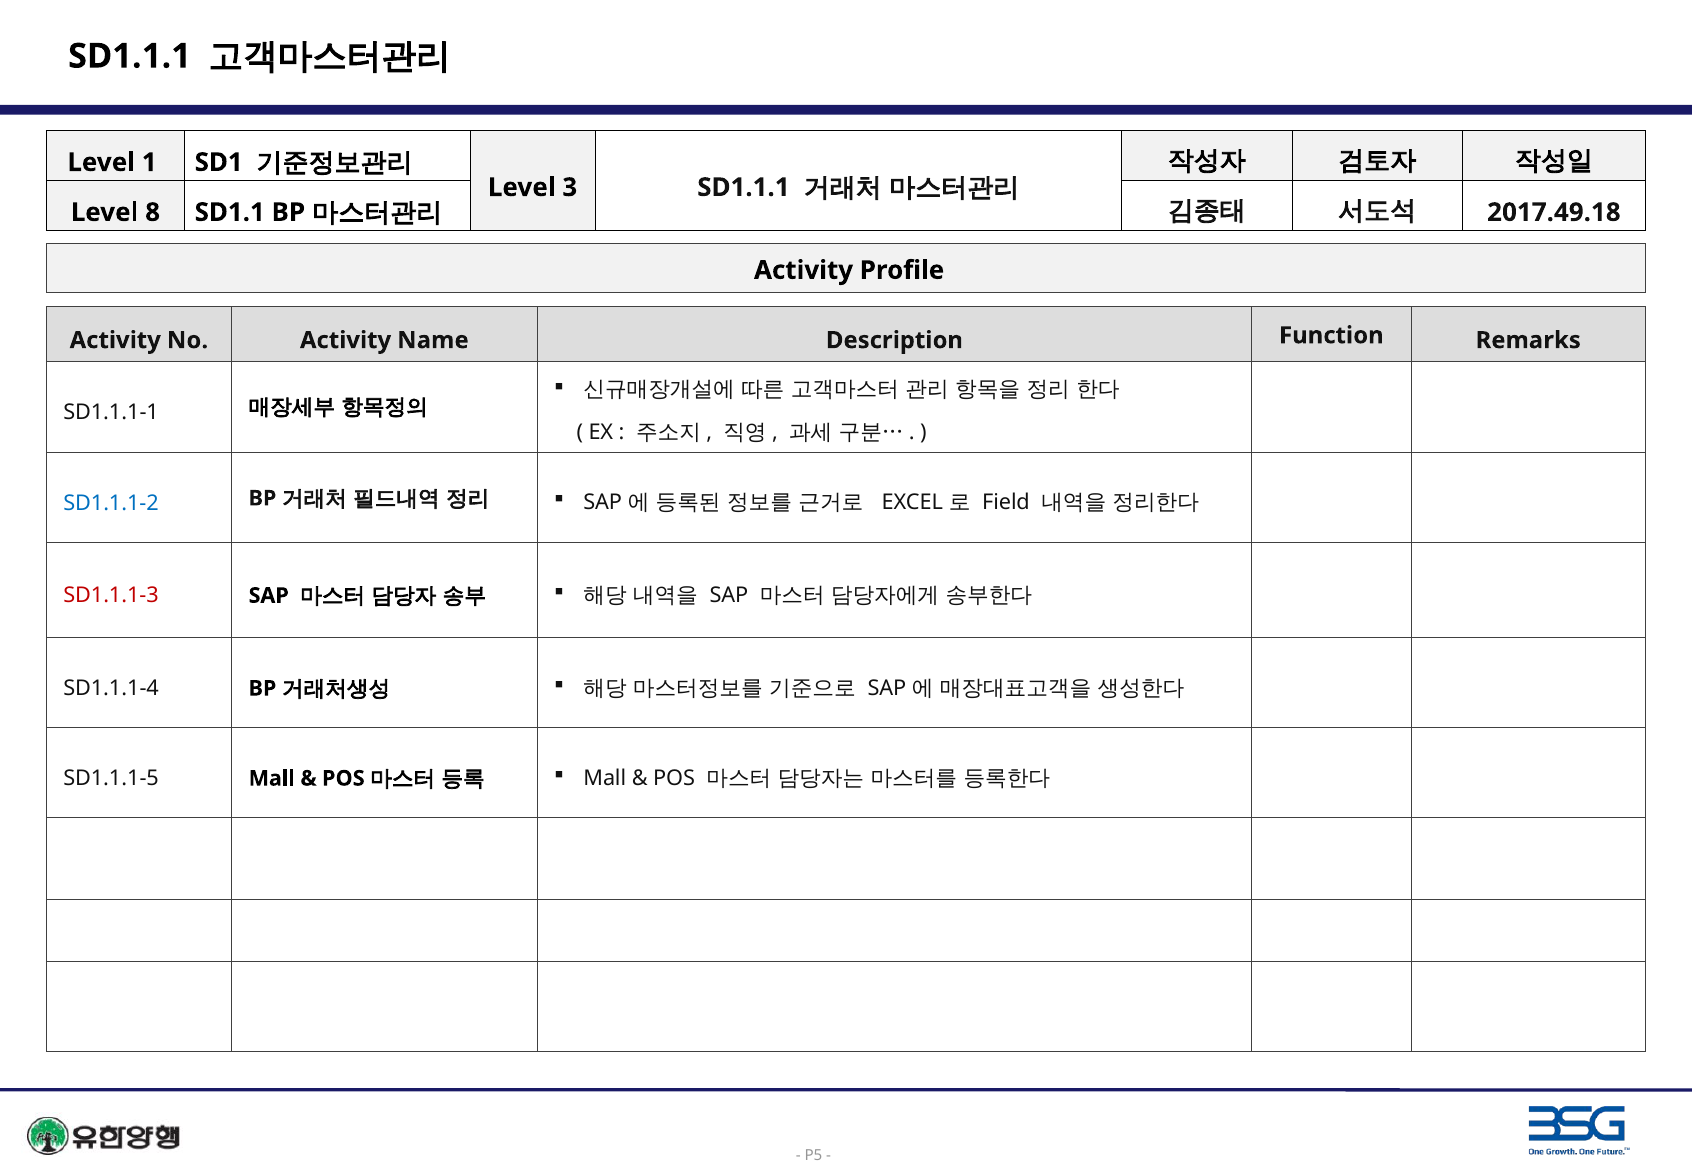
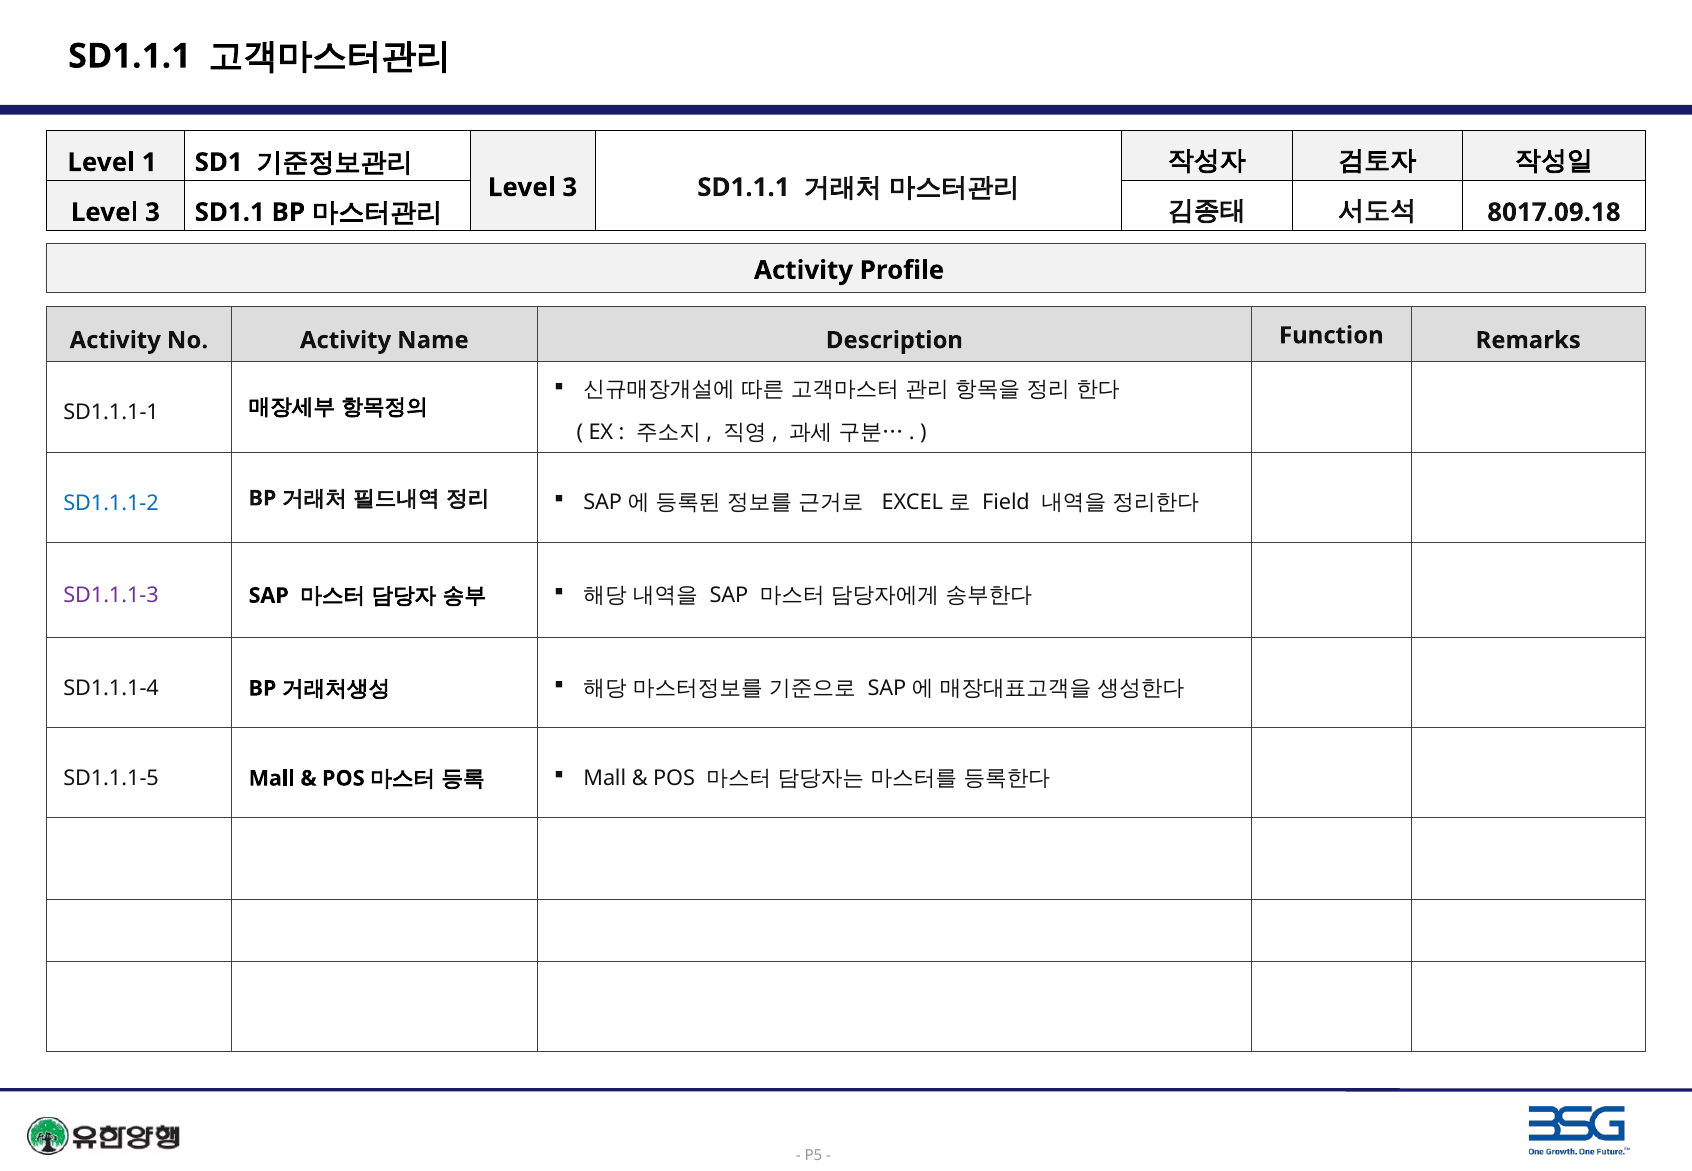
8: 8 -> 3 (153, 213)
2017.49.18: 2017.49.18 -> 8017.09.18 (1554, 213)
SD1.1.1-3 colour: red -> purple (111, 596)
